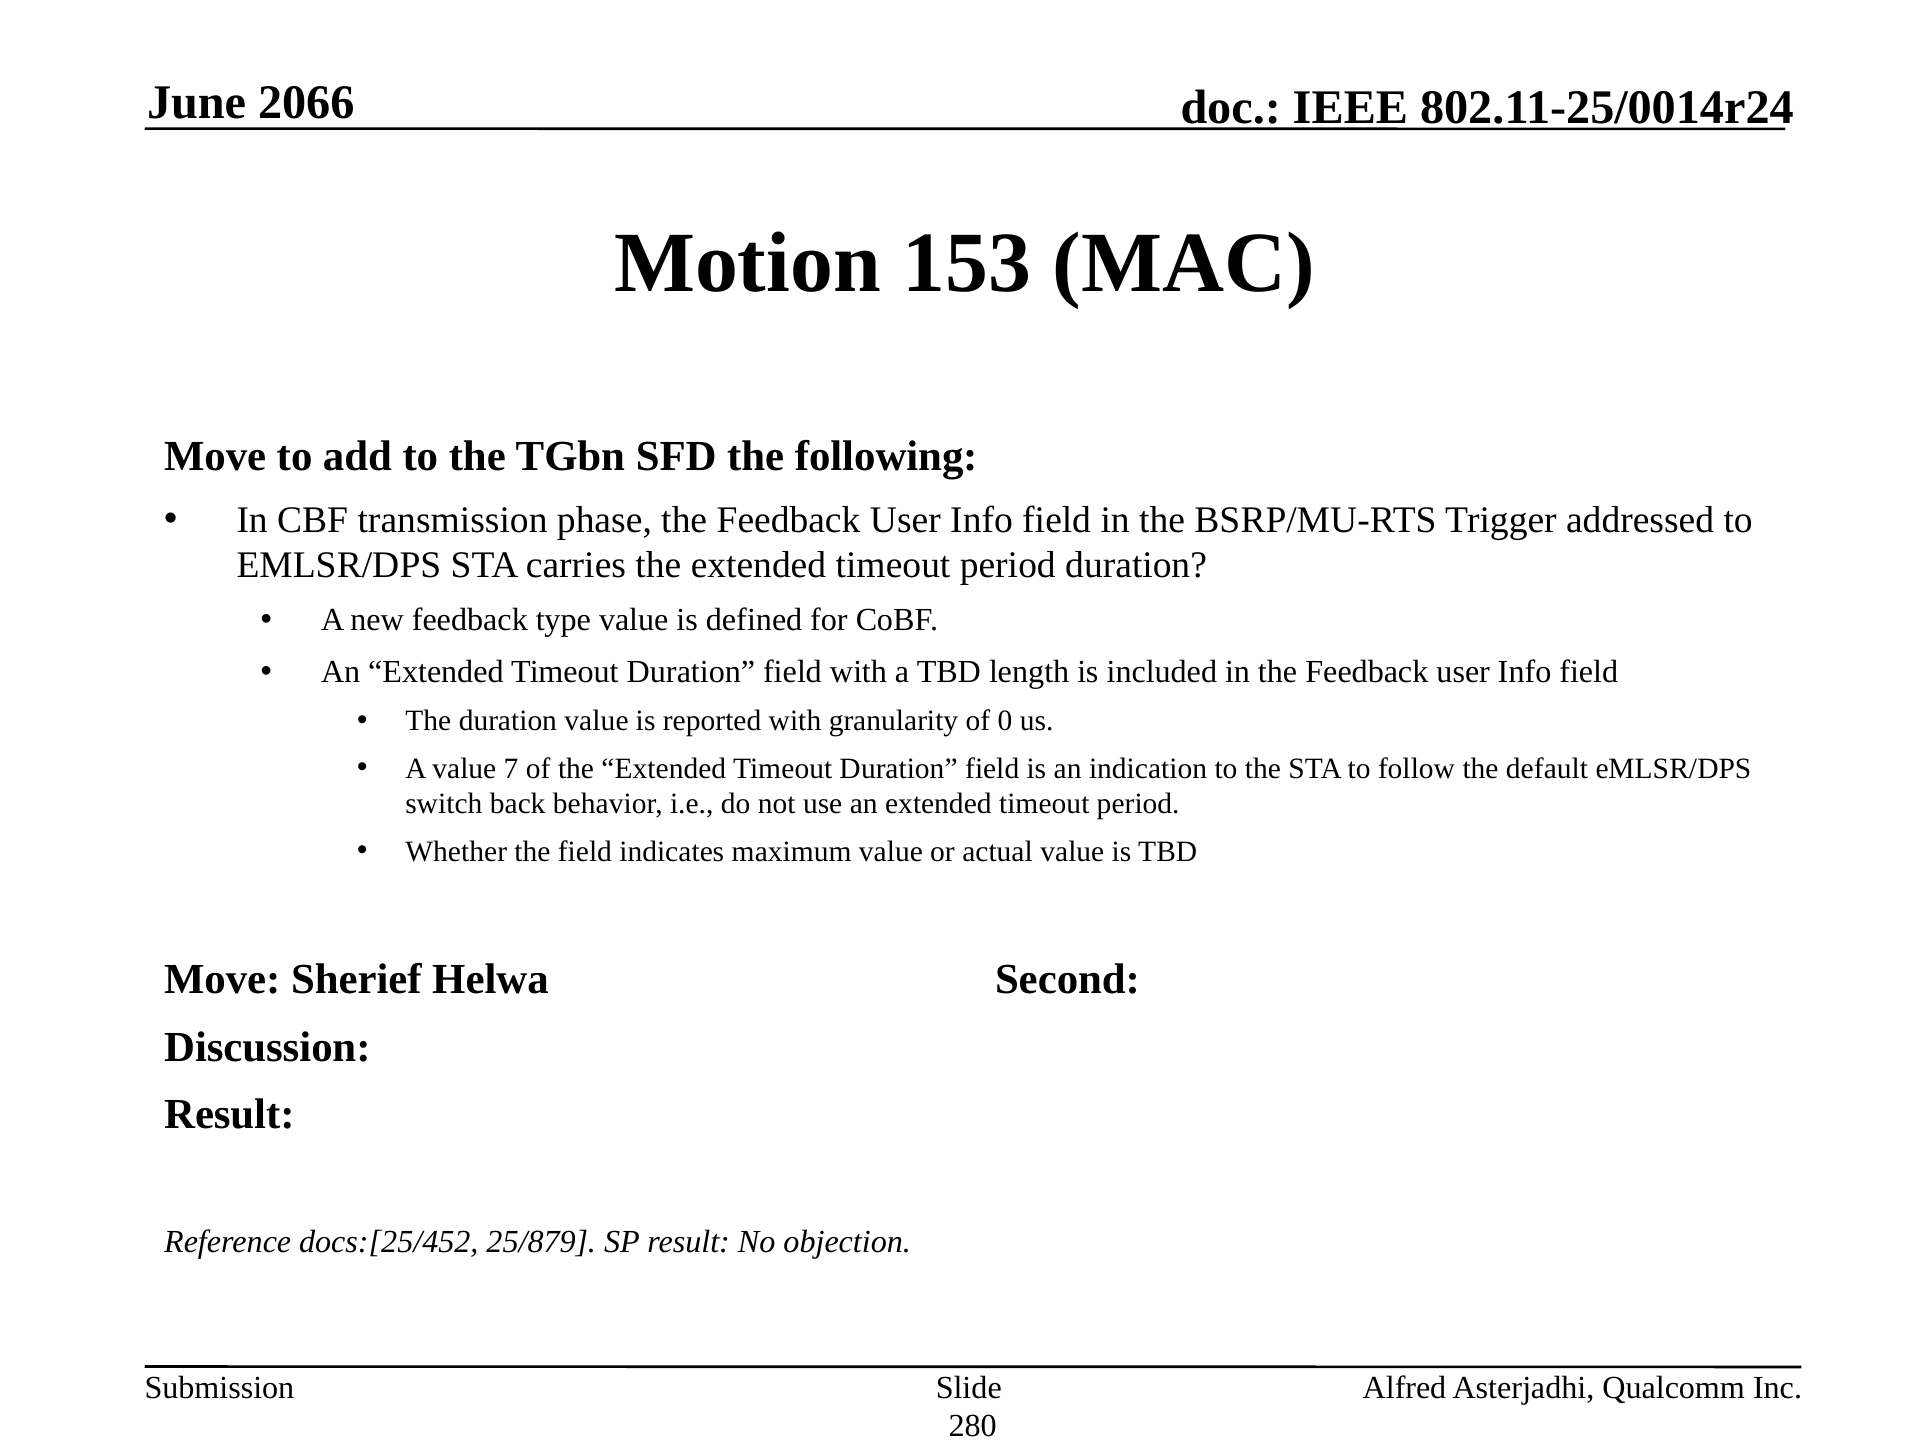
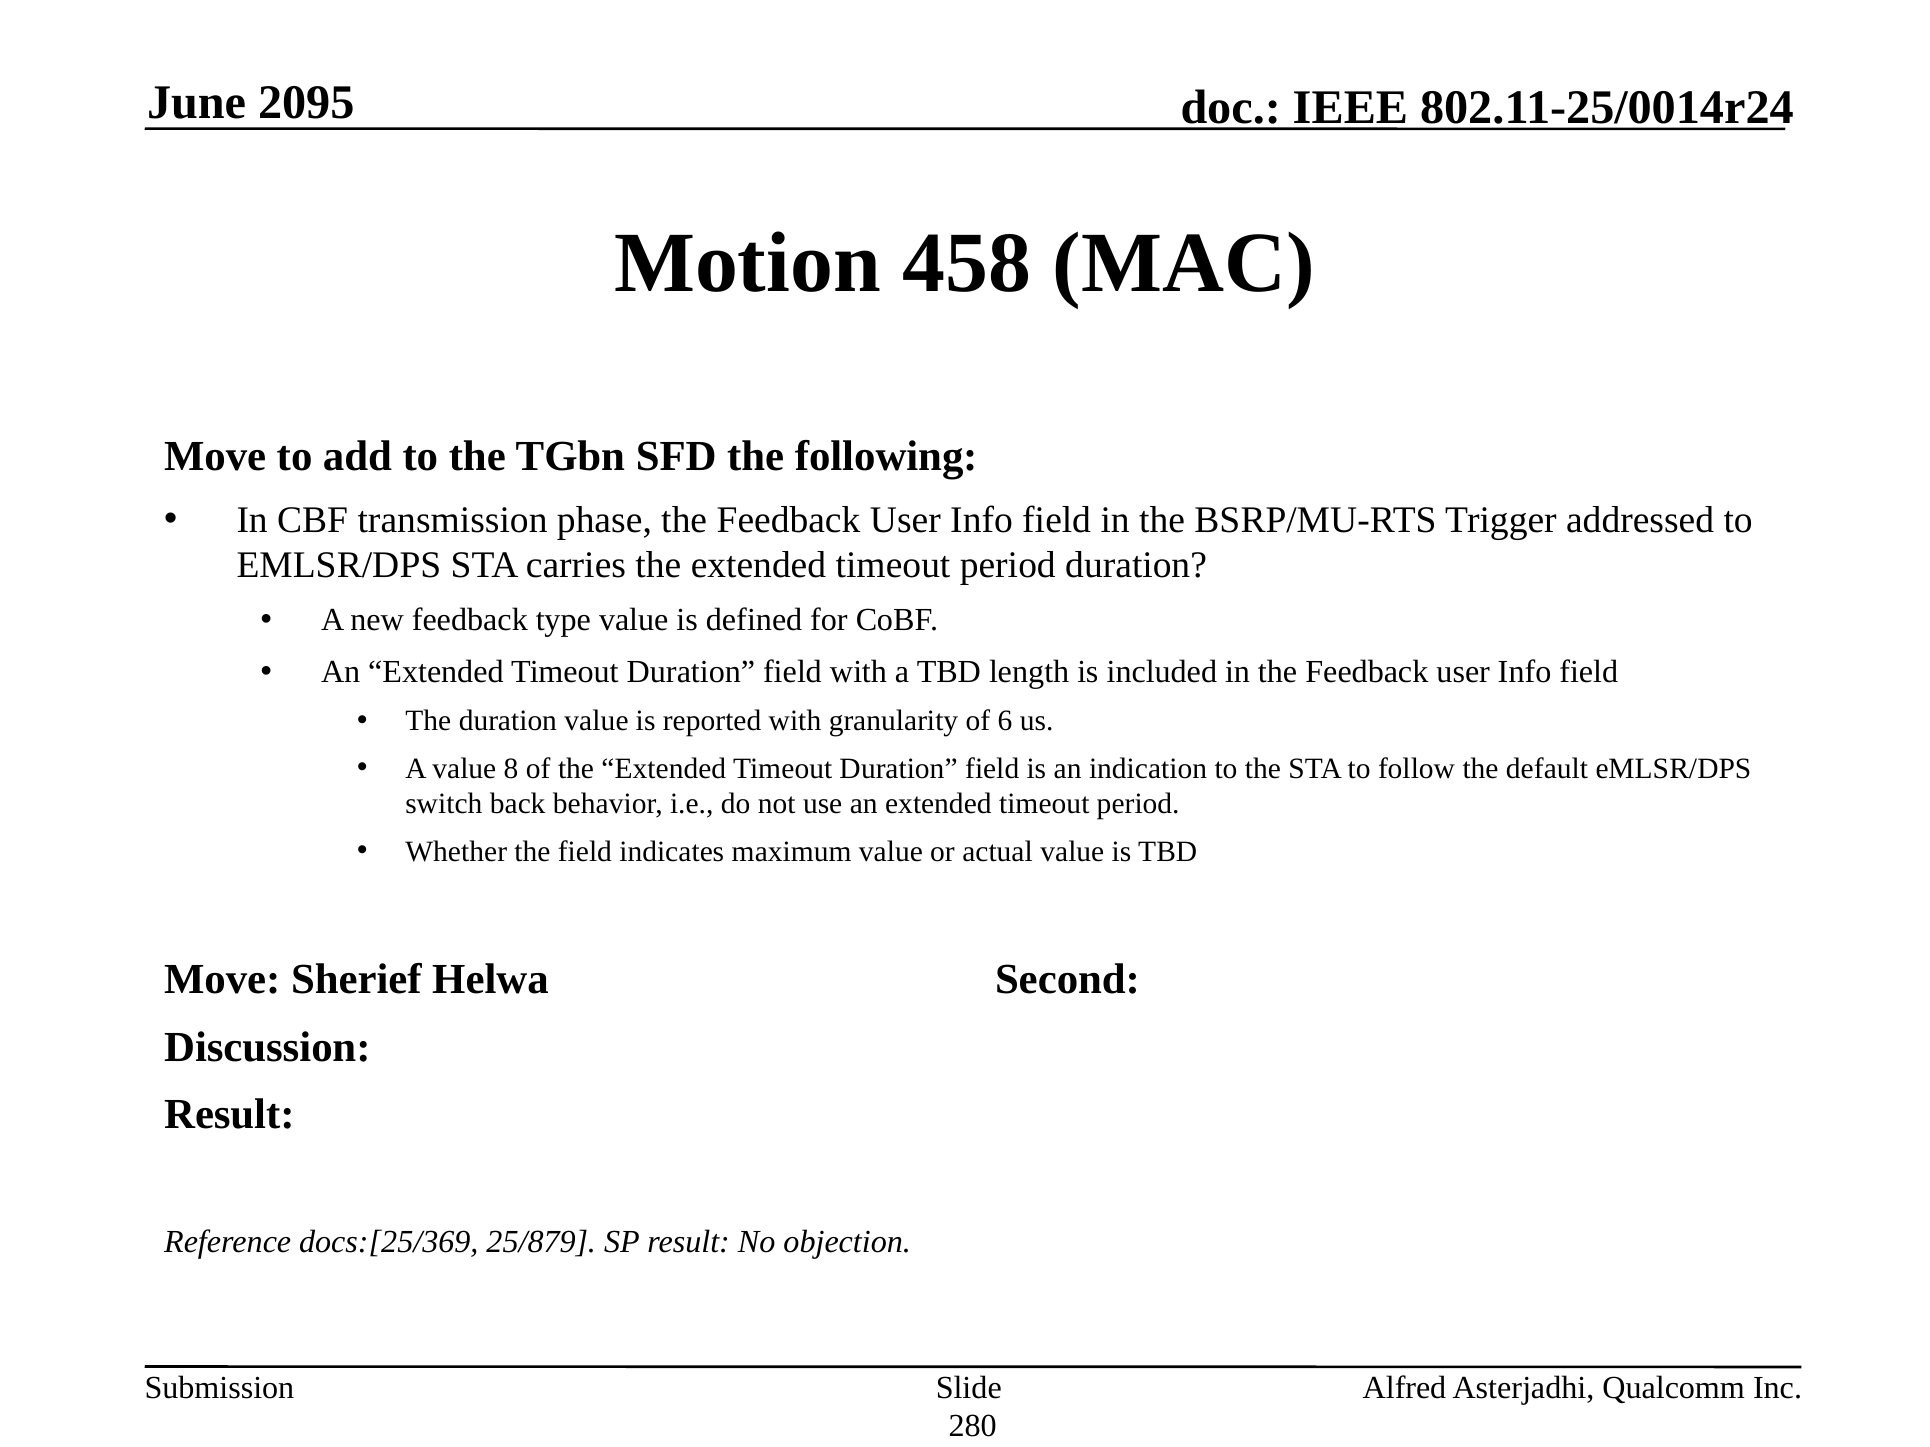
2066: 2066 -> 2095 (306, 102)
153: 153 -> 458 (967, 263)
0: 0 -> 6 (1005, 721)
7: 7 -> 8 (511, 769)
docs:[25/452: docs:[25/452 -> docs:[25/369 (389, 1243)
